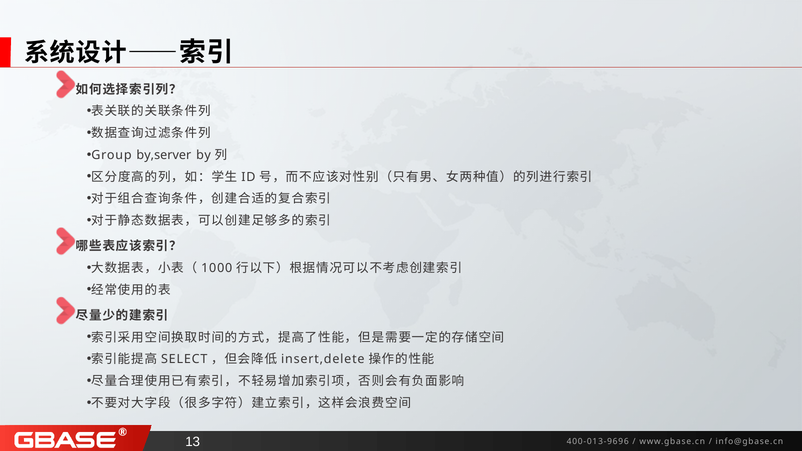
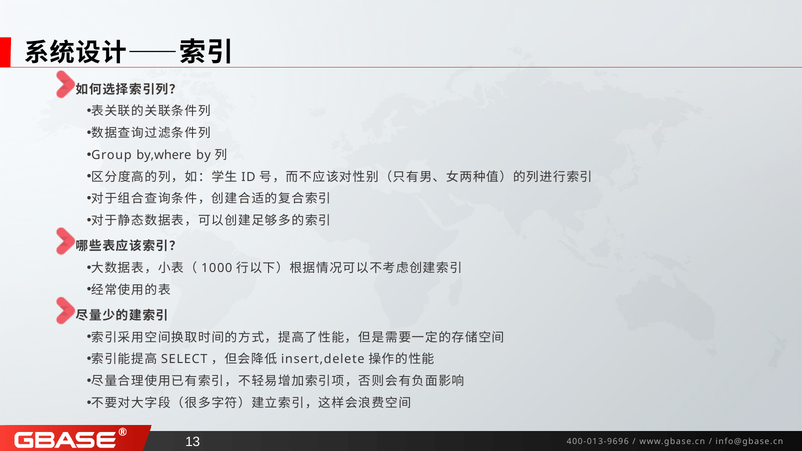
by,server: by,server -> by,where (164, 155)
